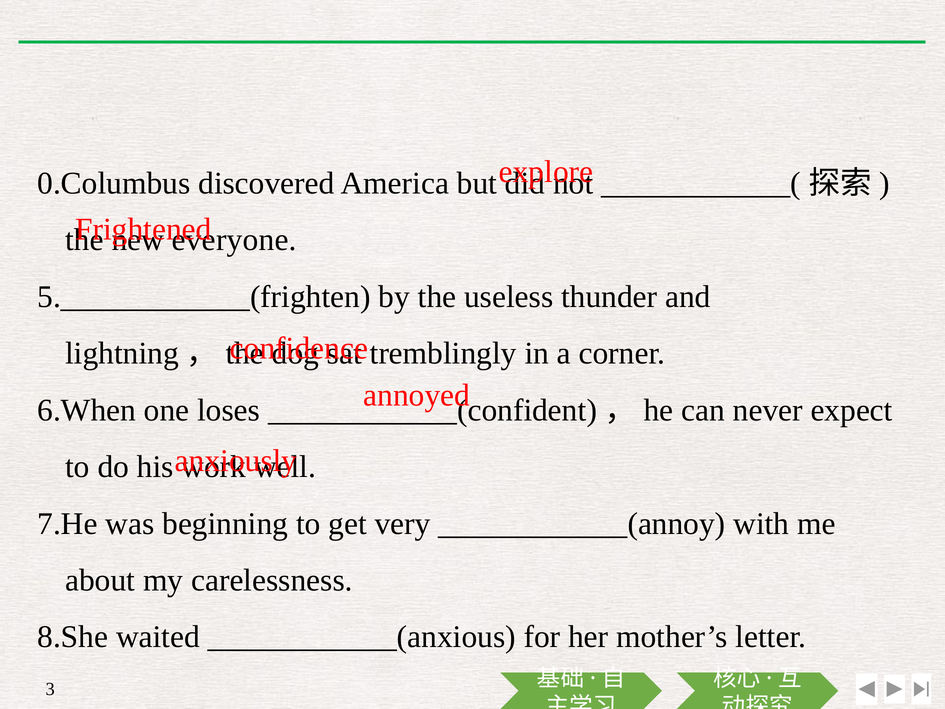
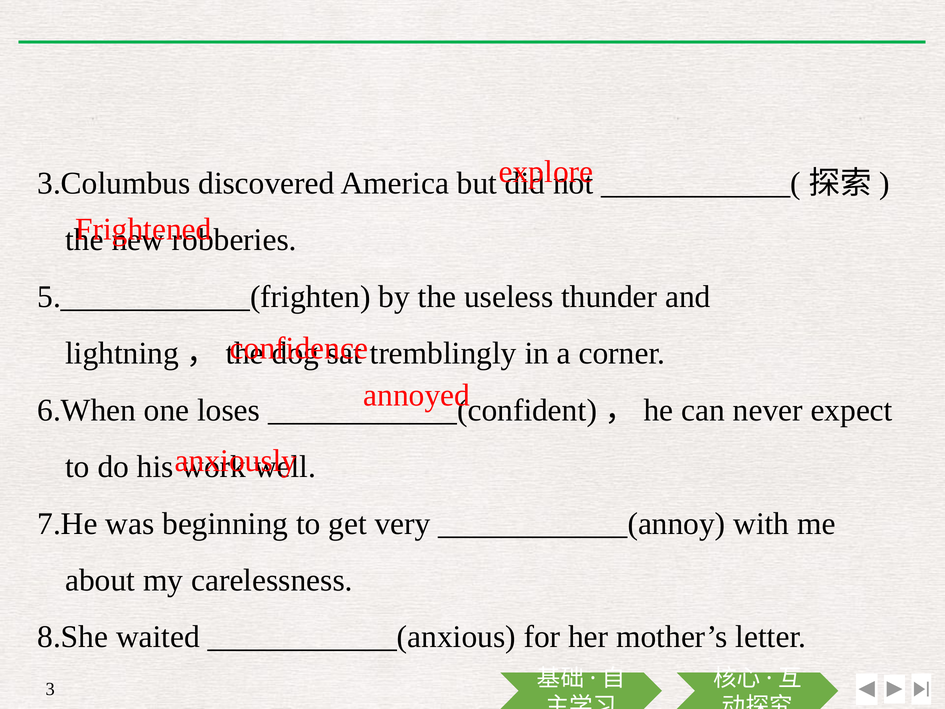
0.Columbus: 0.Columbus -> 3.Columbus (114, 183)
everyone: everyone -> robberies (234, 240)
